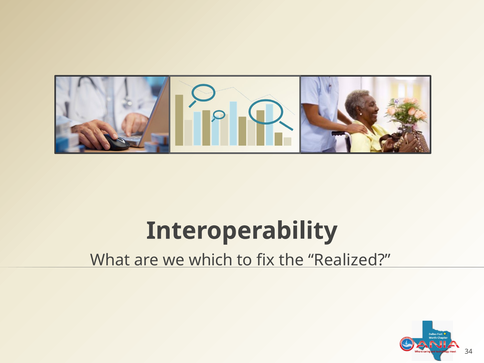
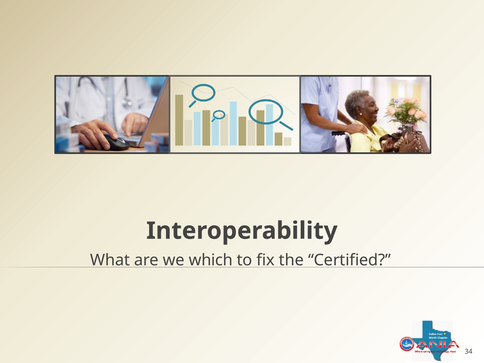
Realized: Realized -> Certified (349, 260)
